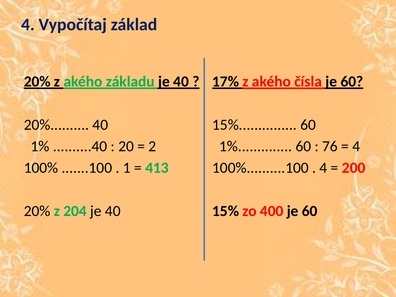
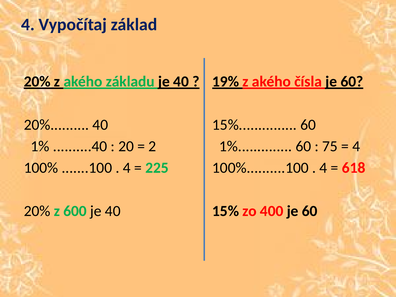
17%: 17% -> 19% (226, 82)
76: 76 -> 75 (330, 146)
1: 1 -> 4 (127, 168)
413: 413 -> 225 (157, 168)
200: 200 -> 618 (354, 168)
204: 204 -> 600 (75, 211)
